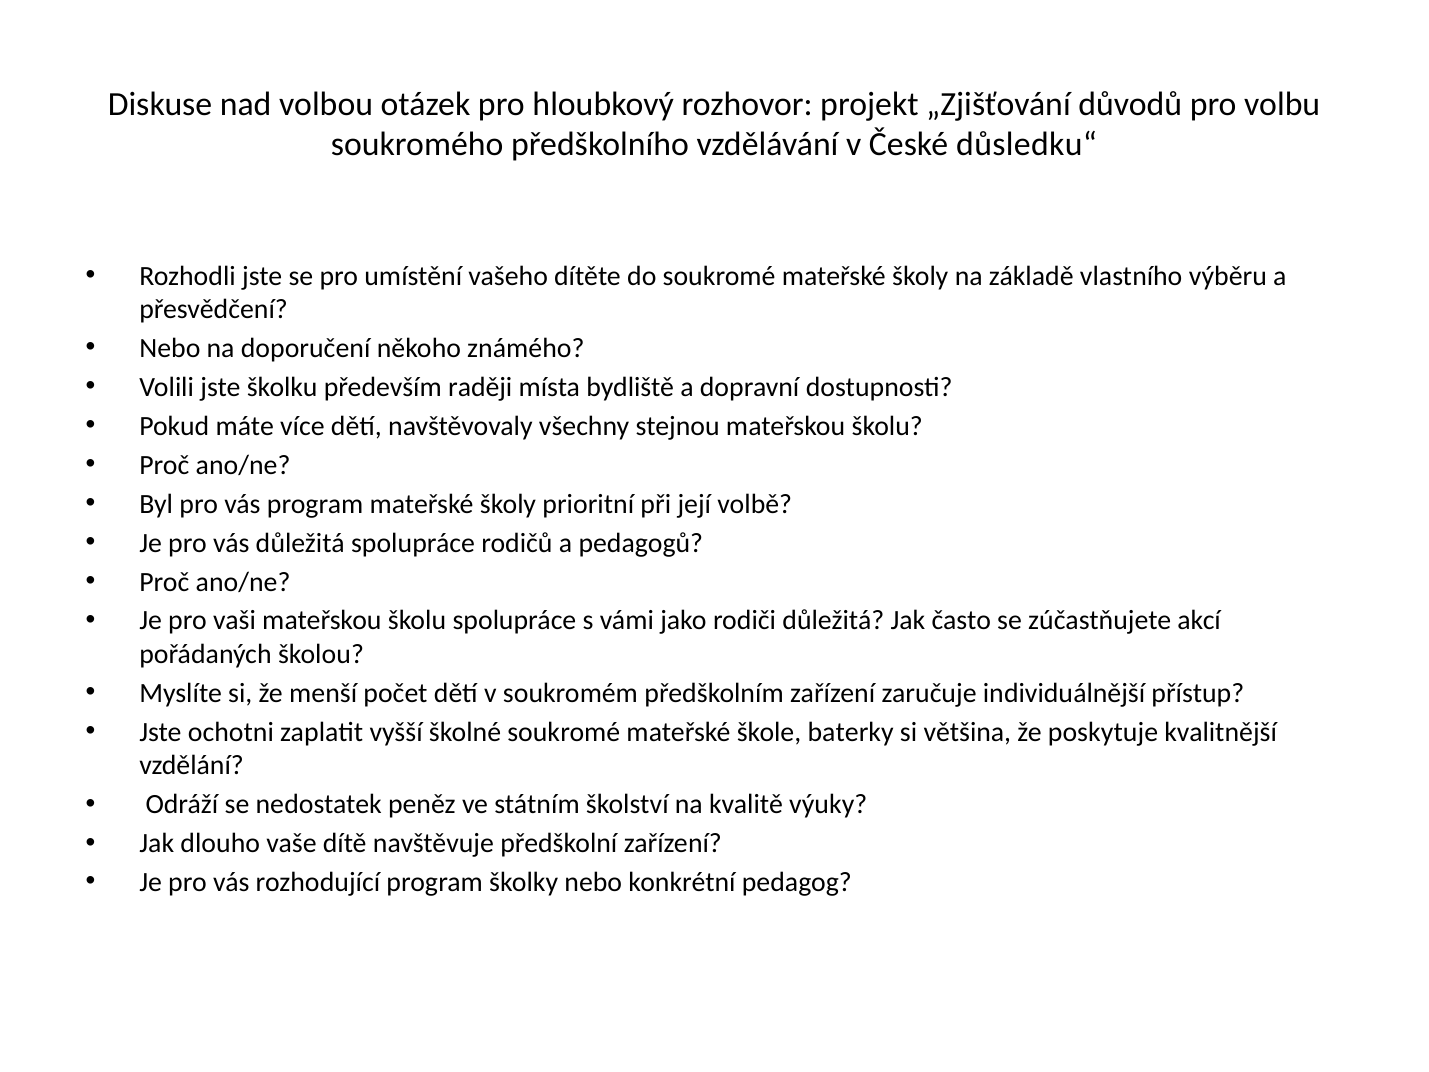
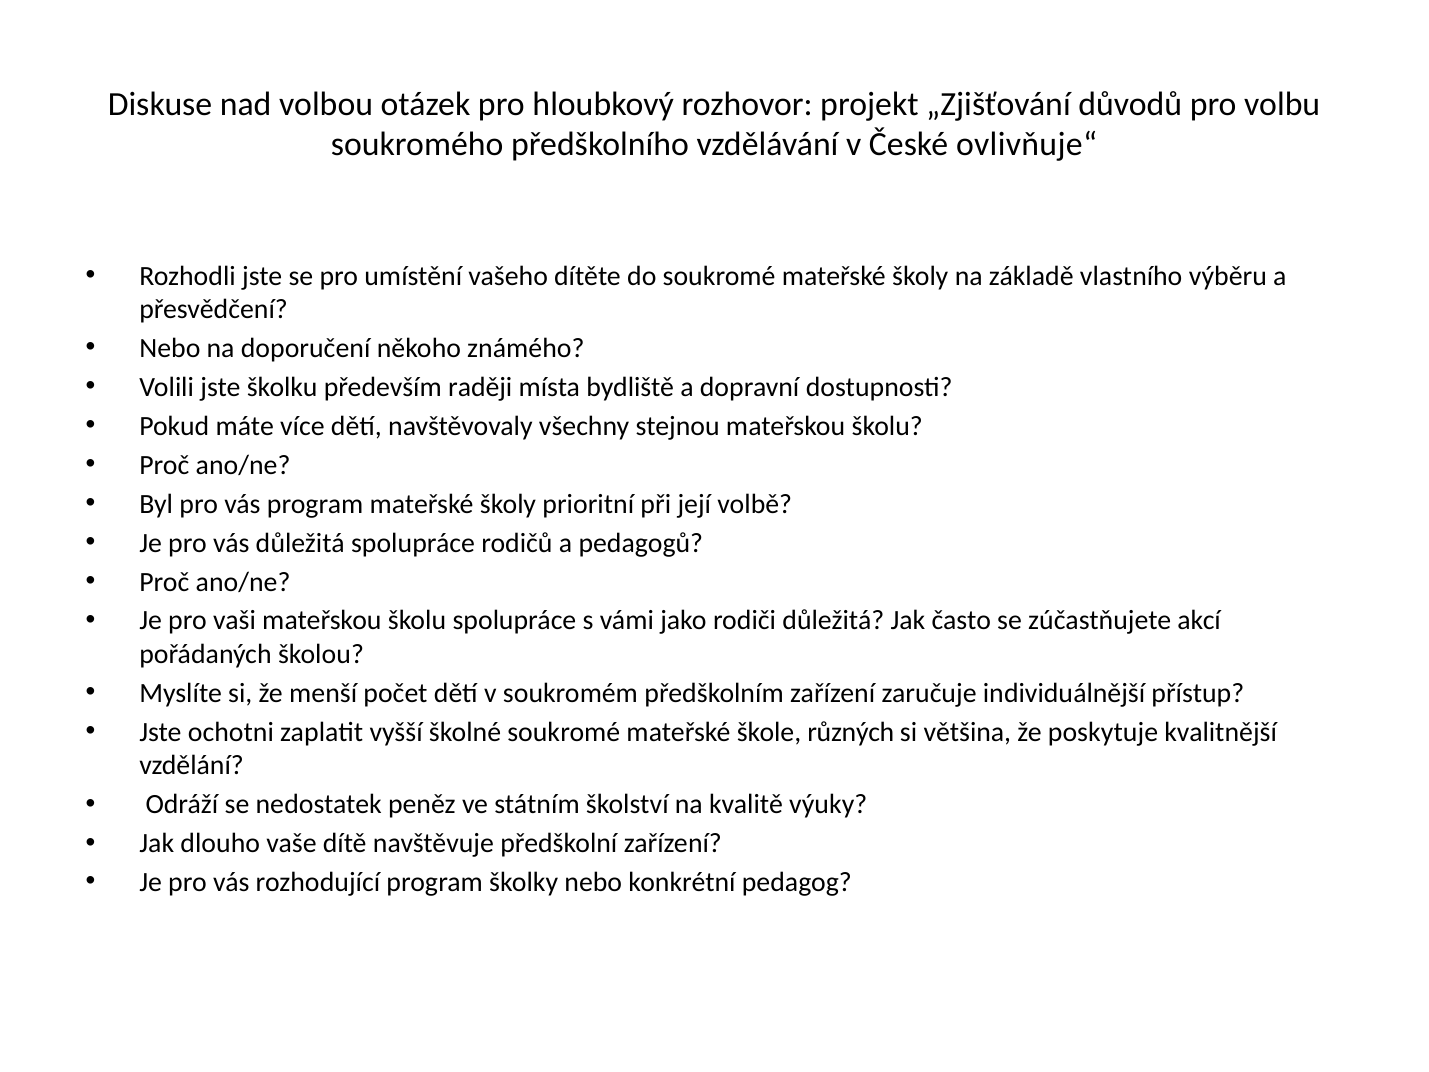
důsledku“: důsledku“ -> ovlivňuje“ (1027, 145)
baterky: baterky -> různých (851, 732)
